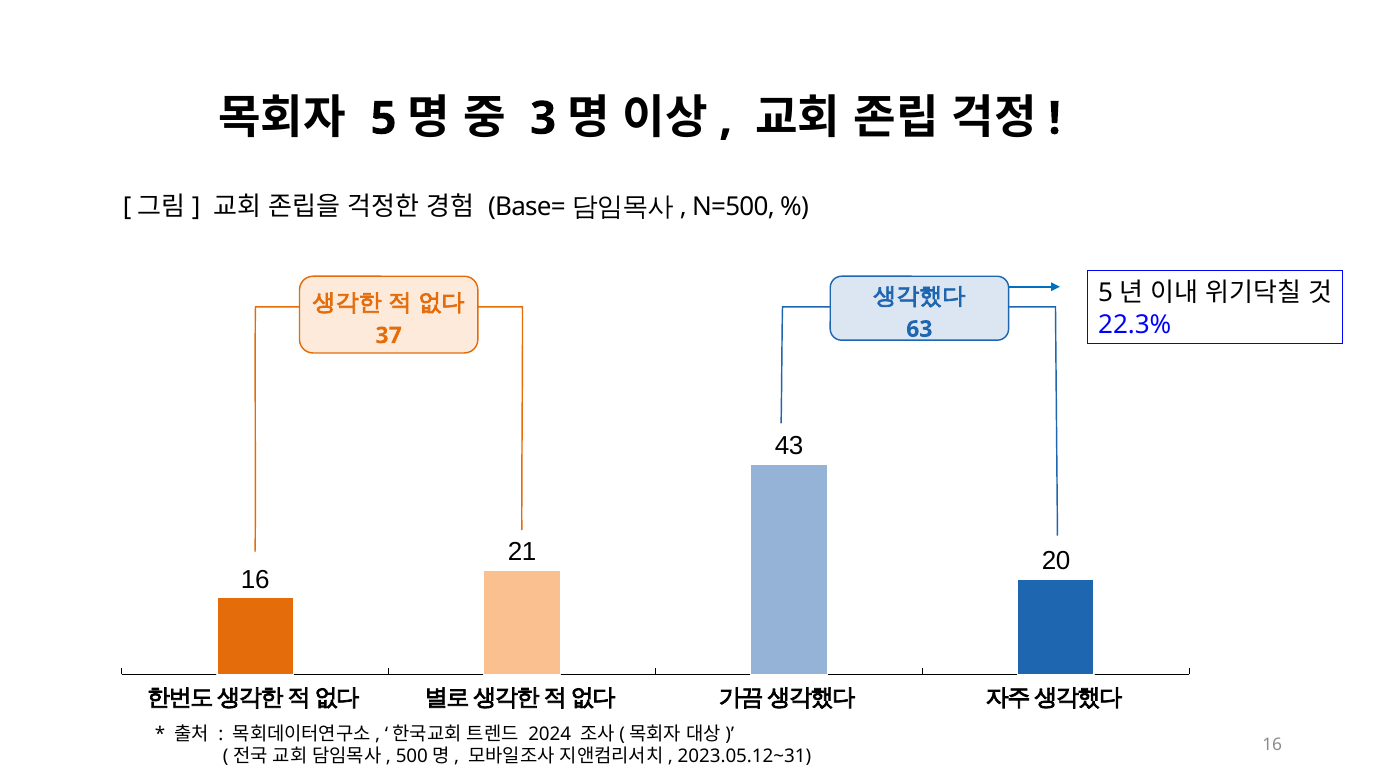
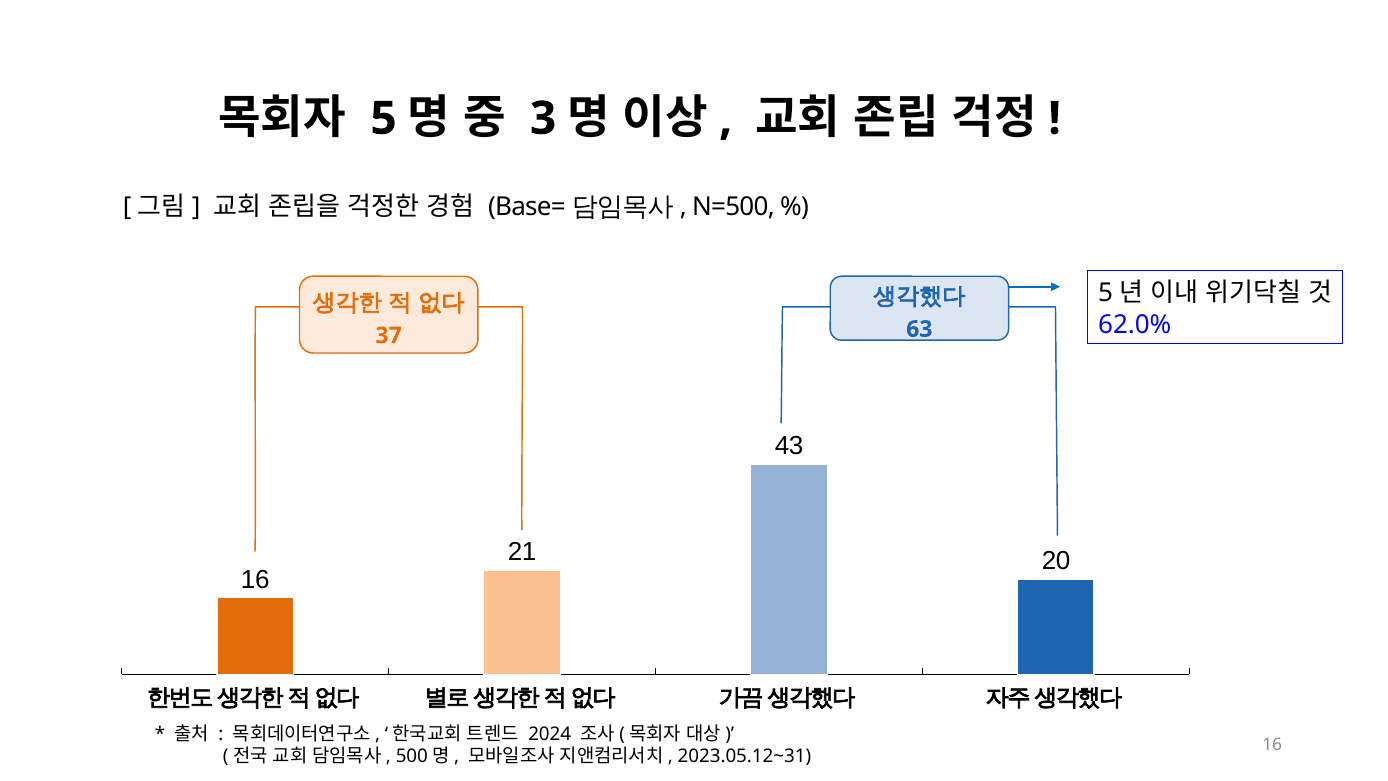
22.3%: 22.3% -> 62.0% (1135, 324)
